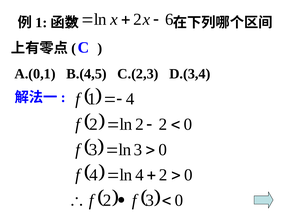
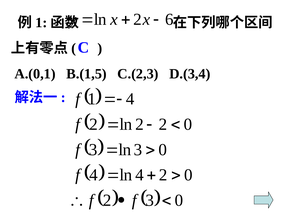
B.(4,5: B.(4,5 -> B.(1,5 (87, 74)
